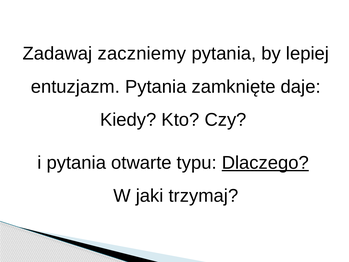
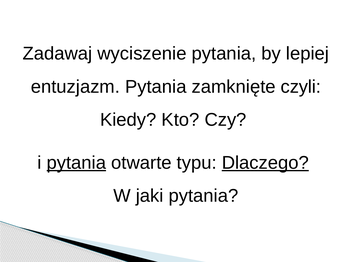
zaczniemy: zaczniemy -> wyciszenie (142, 53)
daje: daje -> czyli (301, 87)
pytania underline: none -> present (76, 163)
jaki trzymaj: trzymaj -> pytania (203, 196)
